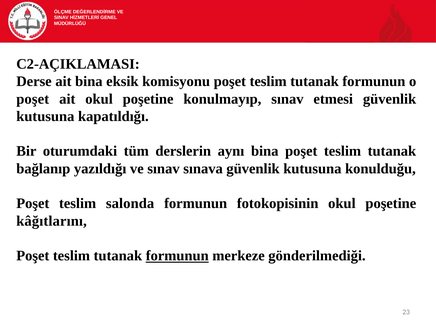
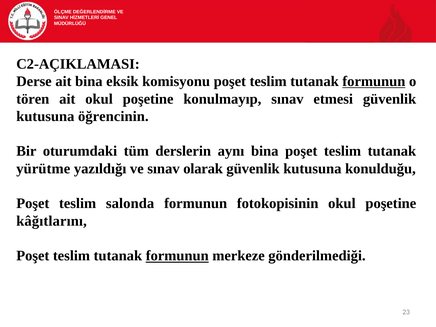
formunun underline: none -> present (374, 81)
poşet: poşet -> tören (33, 99)
kapatıldığı: kapatıldığı -> öğrencinin (113, 116)
bağlanıp: bağlanıp -> yürütme (43, 169)
sınava: sınava -> olarak (203, 169)
